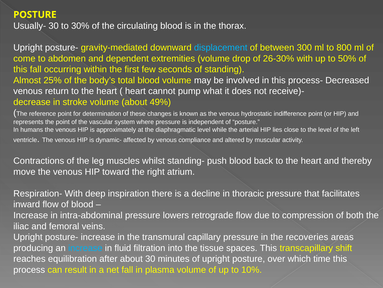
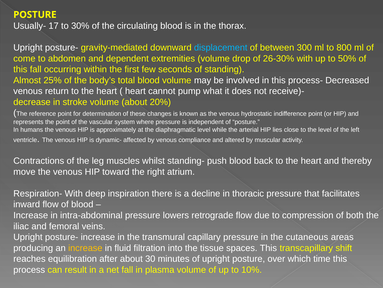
Usually- 30: 30 -> 17 (54, 26)
49%: 49% -> 20% (160, 102)
recoveries: recoveries -> cutaneous (307, 237)
increase colour: light blue -> yellow (85, 247)
